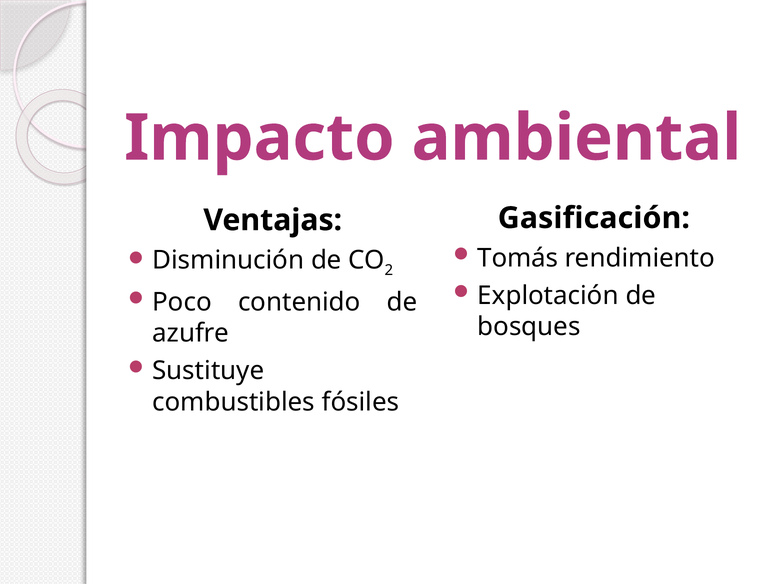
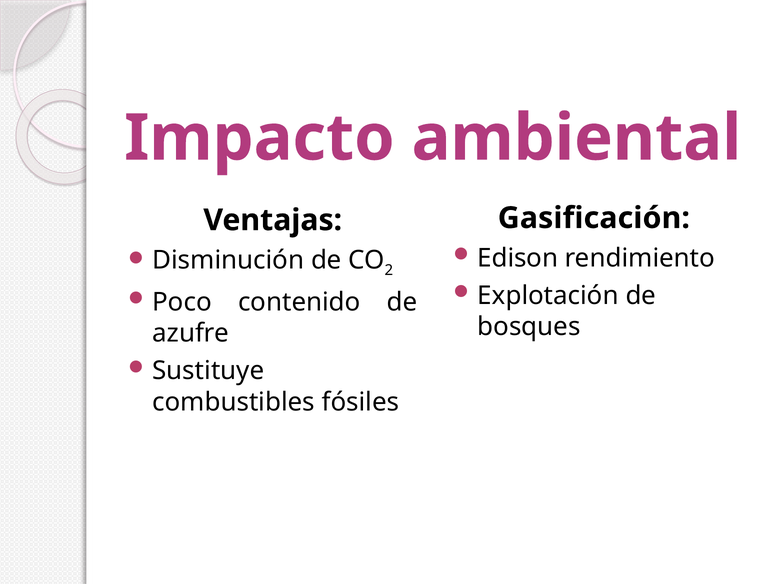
Tomás: Tomás -> Edison (518, 258)
